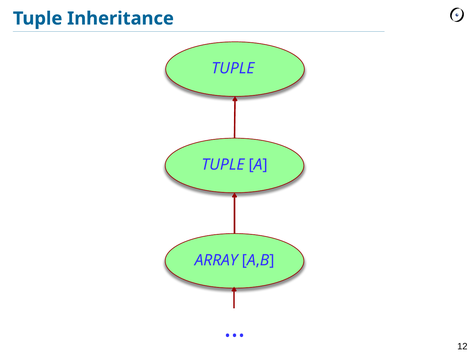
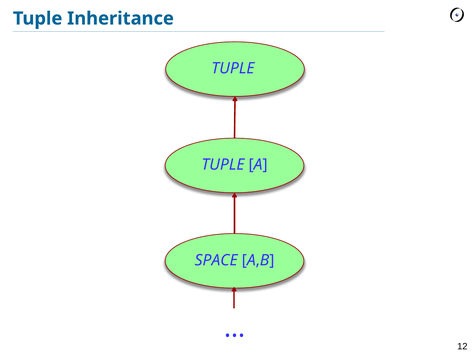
ARRAY: ARRAY -> SPACE (216, 260)
